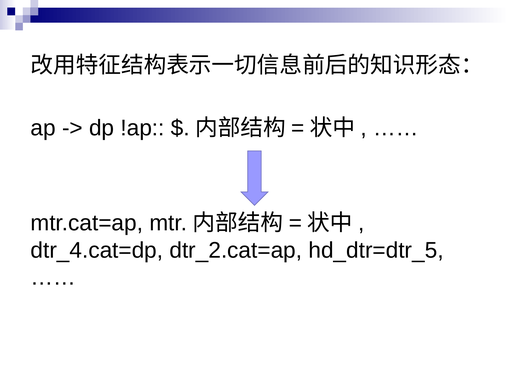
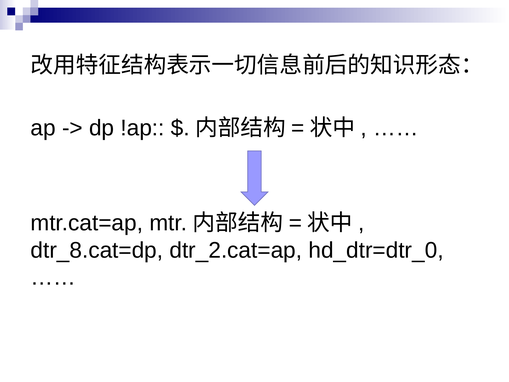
dtr_4.cat=dp: dtr_4.cat=dp -> dtr_8.cat=dp (97, 250)
hd_dtr=dtr_5: hd_dtr=dtr_5 -> hd_dtr=dtr_0 (376, 250)
